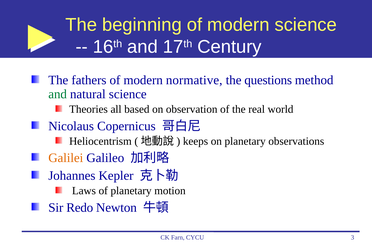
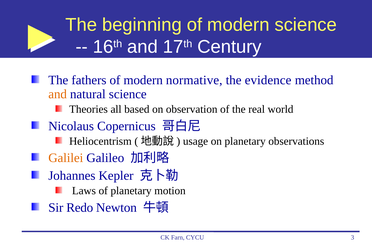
questions: questions -> evidence (268, 80)
and colour: green -> orange (58, 94)
keeps: keeps -> usage (196, 141)
